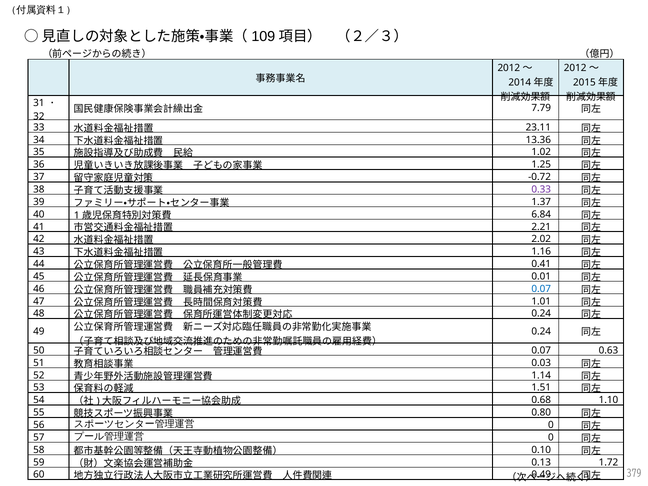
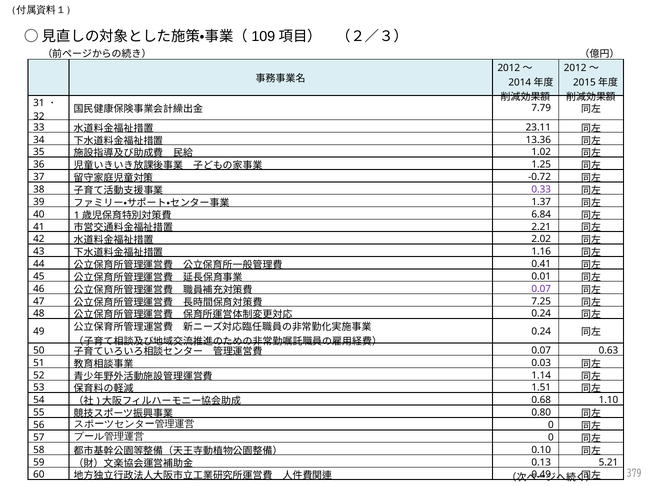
0.07 colour: blue -> purple (541, 289)
1.01: 1.01 -> 7.25 (541, 301)
1.72: 1.72 -> 5.21 (608, 462)
